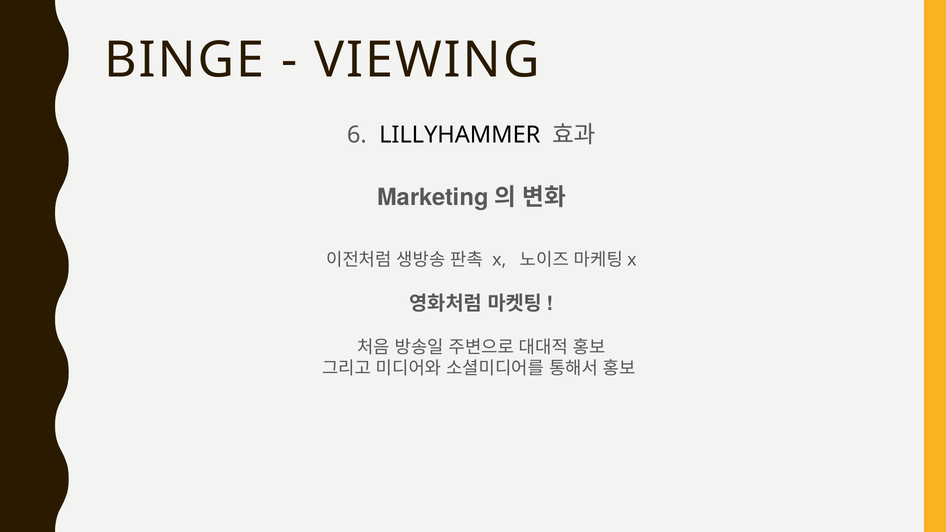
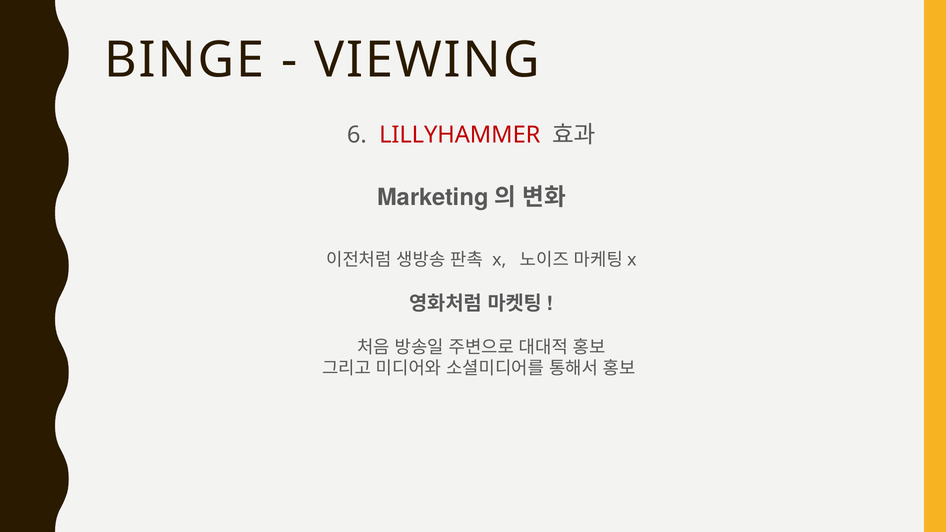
LILLYHAMMER colour: black -> red (460, 135)
